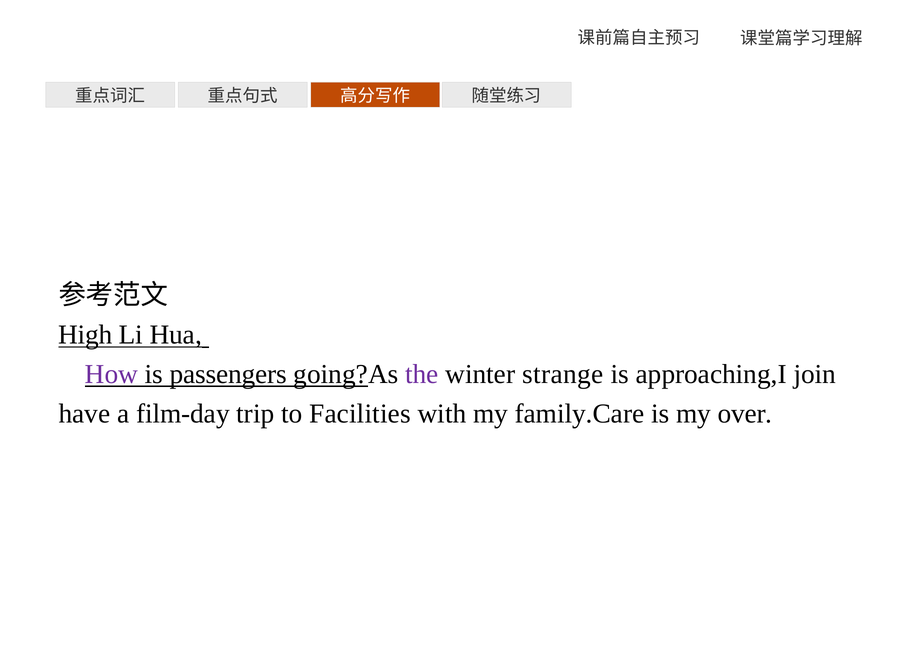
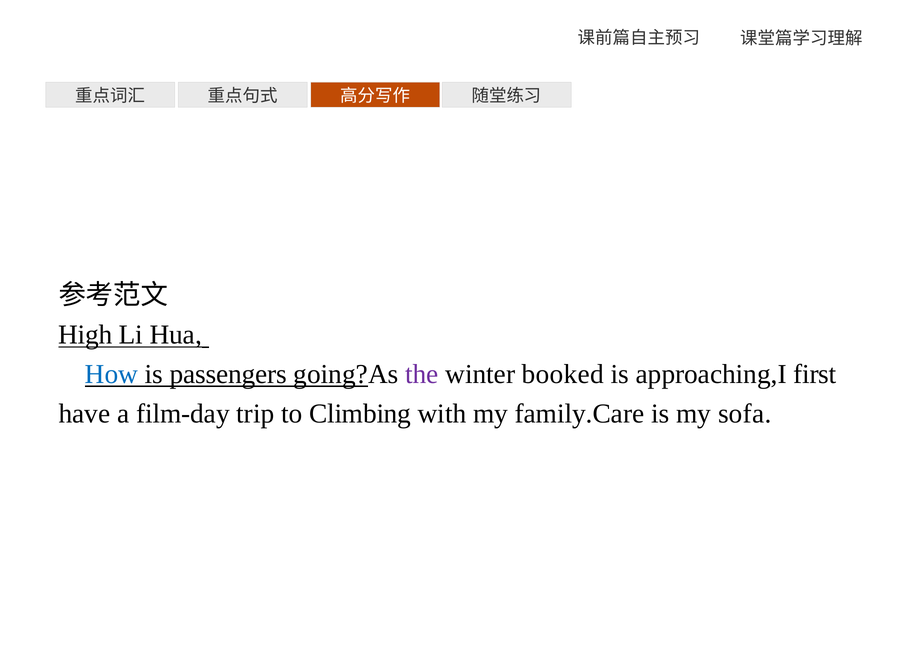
How colour: purple -> blue (111, 375)
strange: strange -> booked (563, 375)
join: join -> first (815, 375)
Facilities: Facilities -> Climbing (360, 414)
over: over -> sofa (745, 414)
